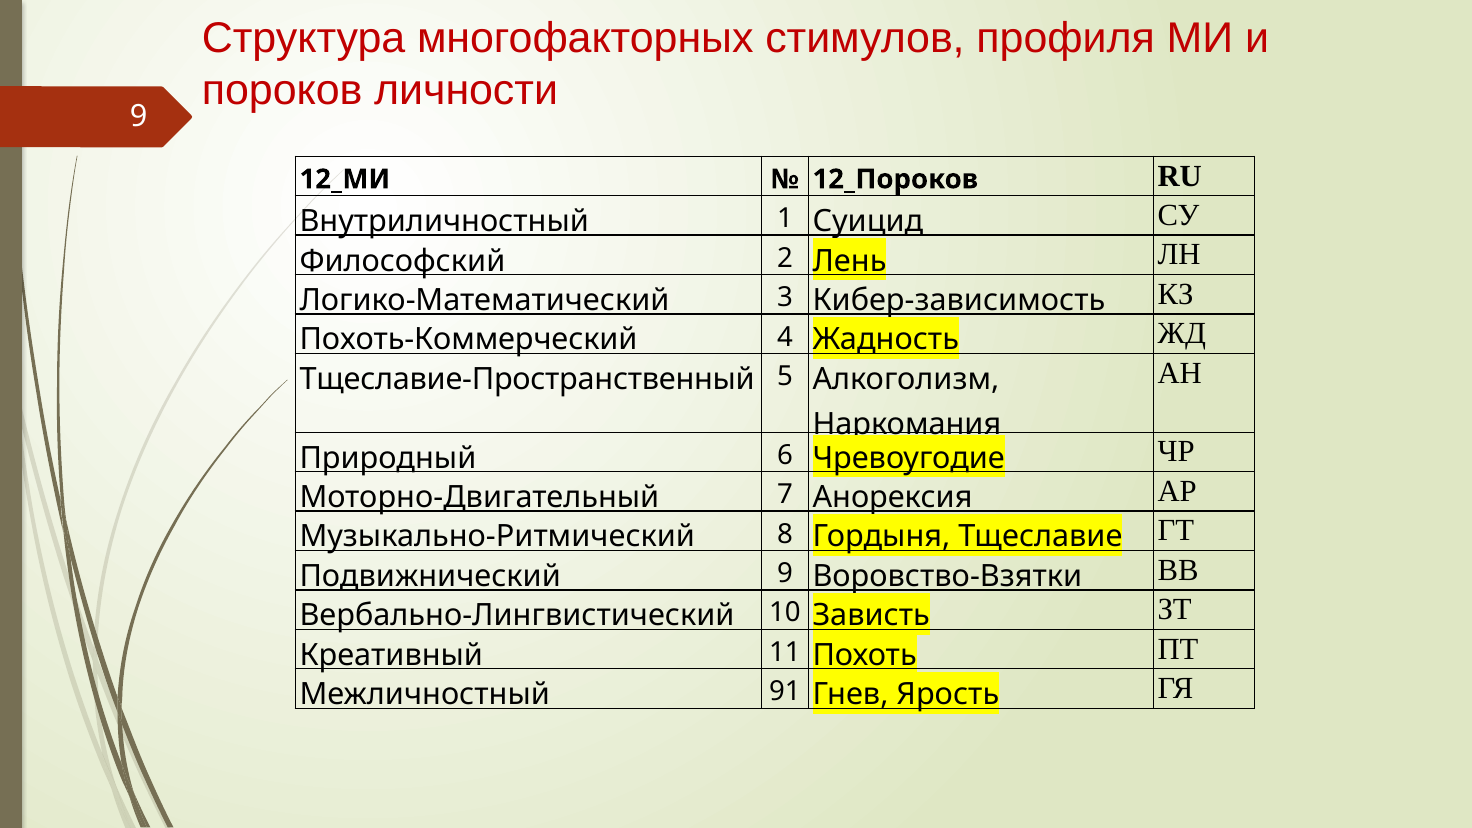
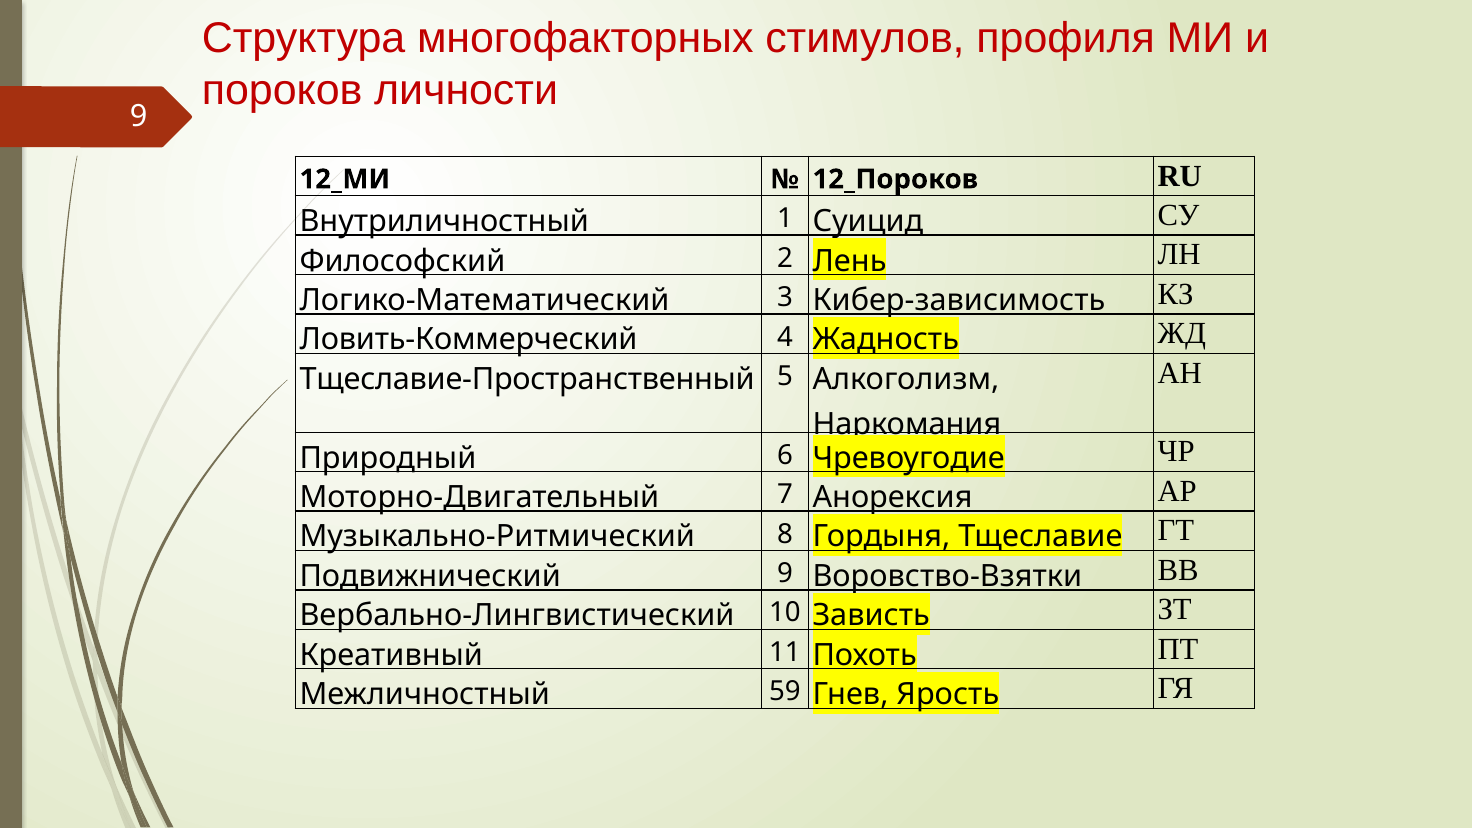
Похоть-Коммерческий: Похоть-Коммерческий -> Ловить-Коммерческий (469, 340)
91: 91 -> 59 (785, 692)
